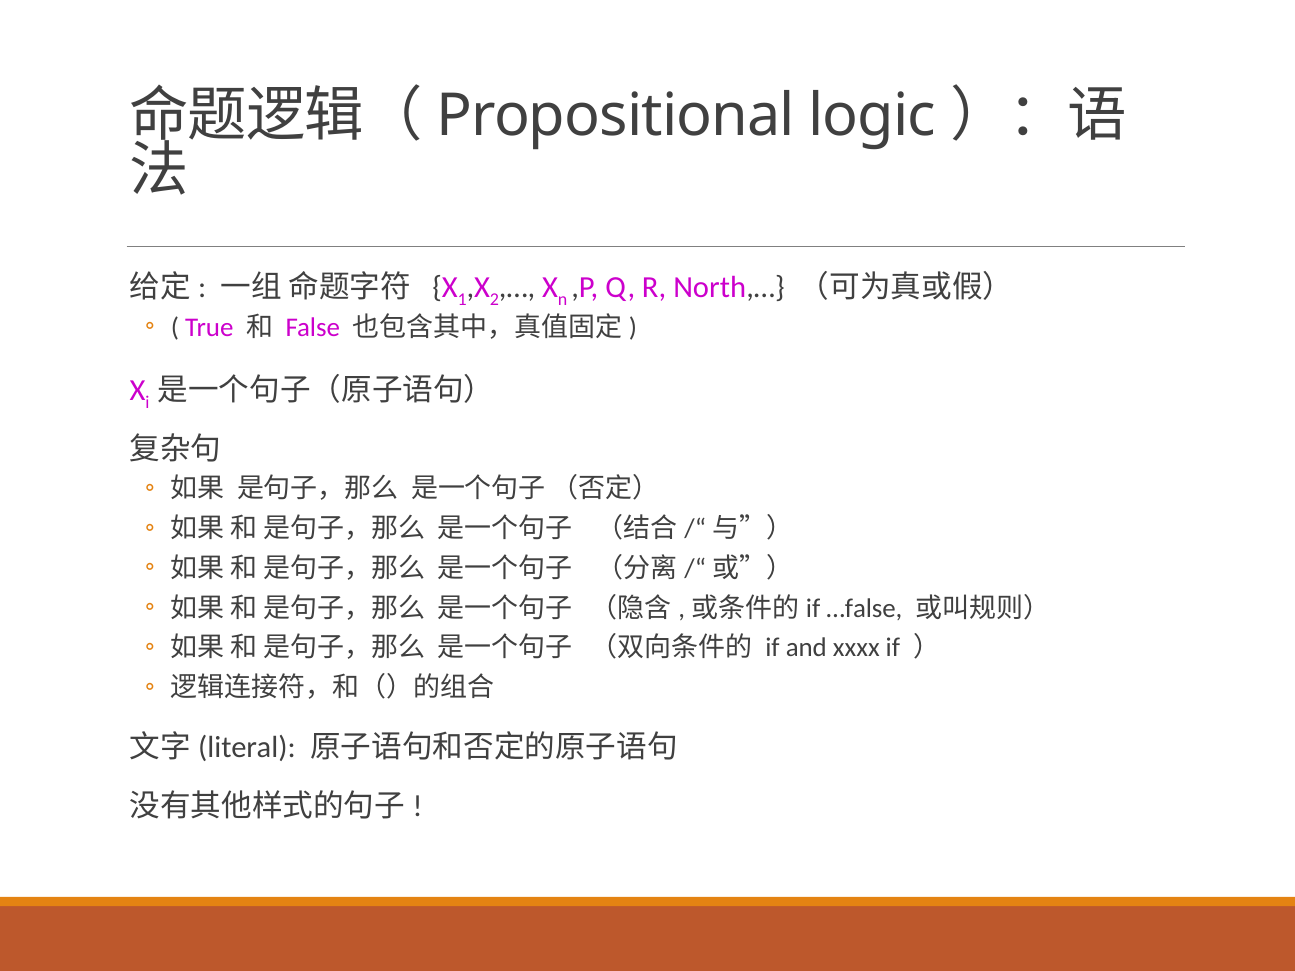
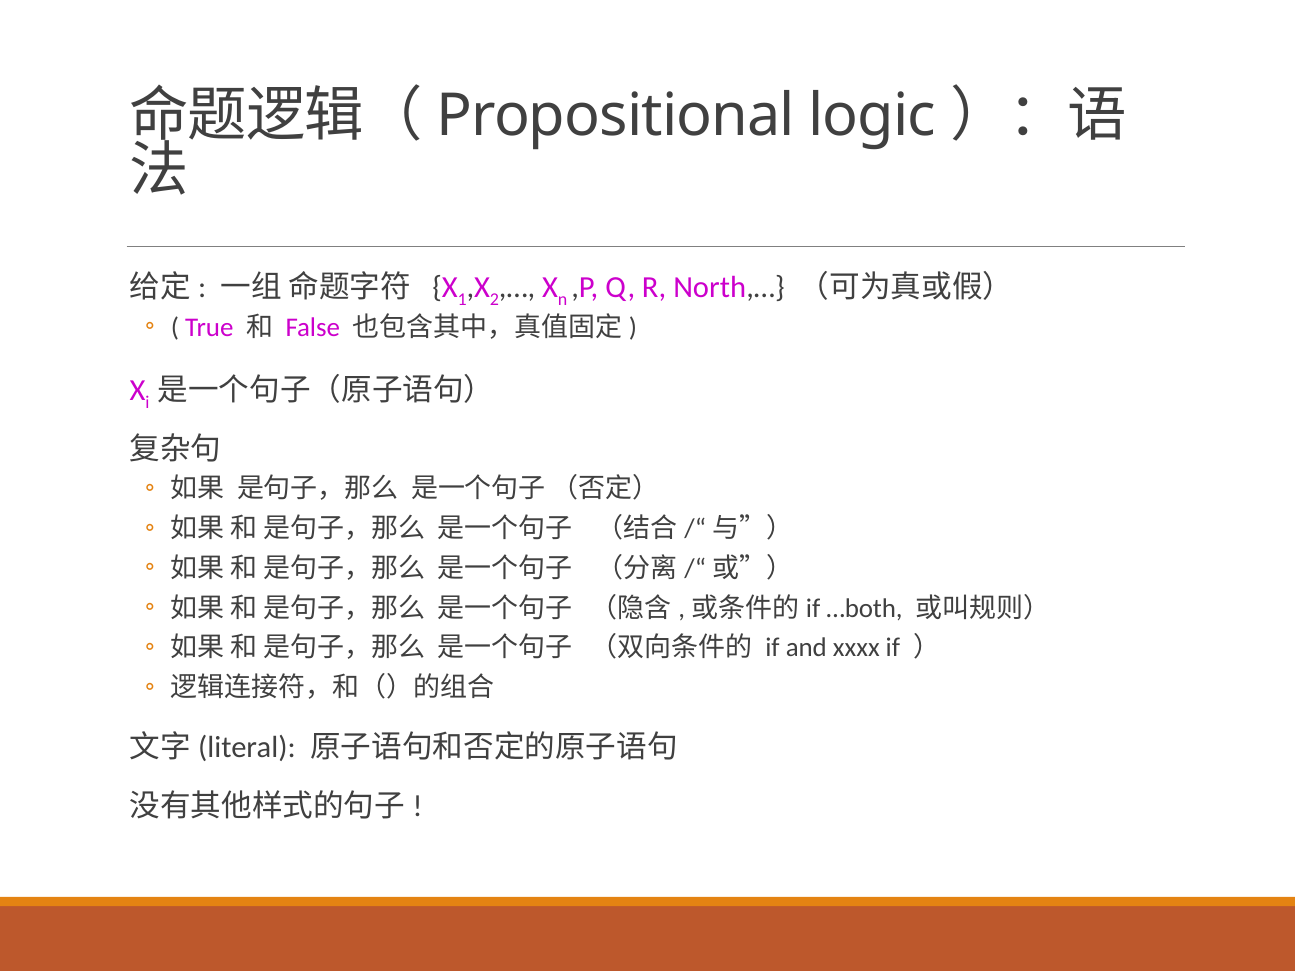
…false: …false -> …both (864, 608)
